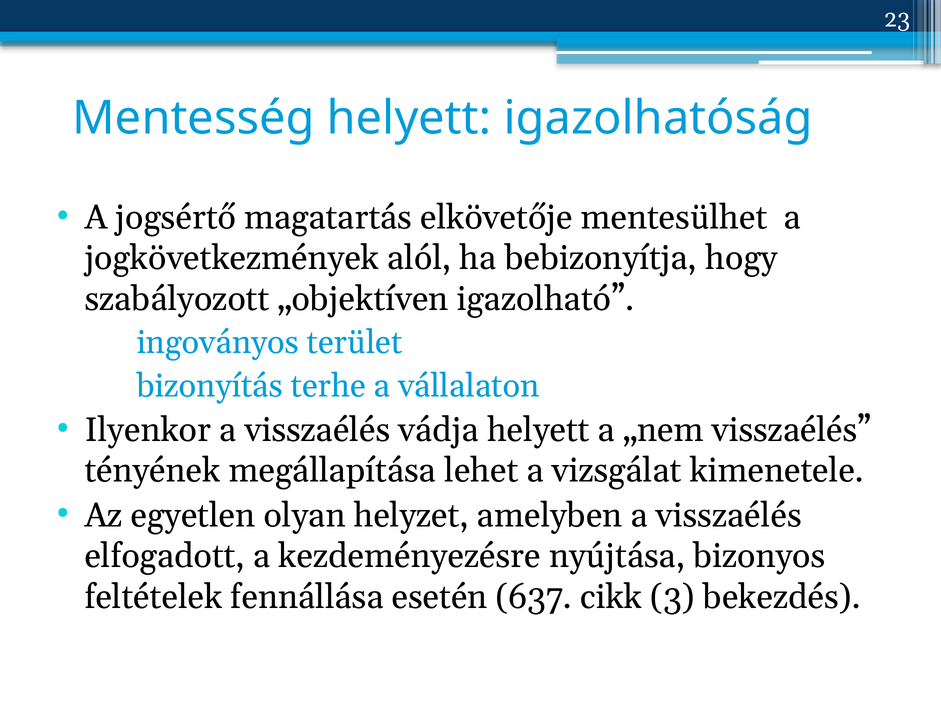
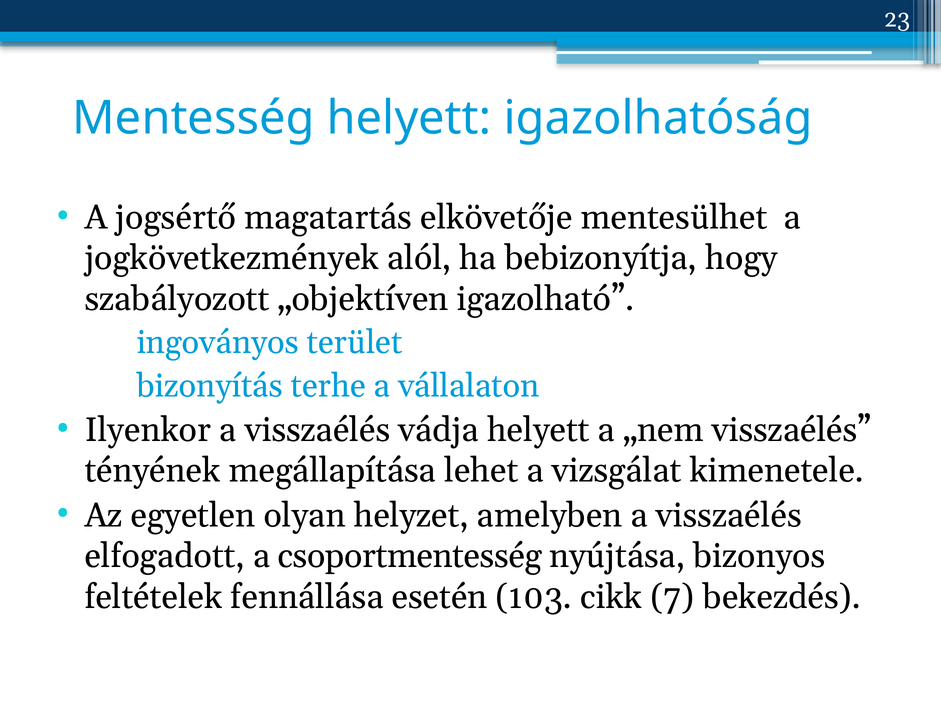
kezdeményezésre: kezdeményezésre -> csoportmentesség (410, 556)
637: 637 -> 103 (534, 597)
3: 3 -> 7 (672, 597)
